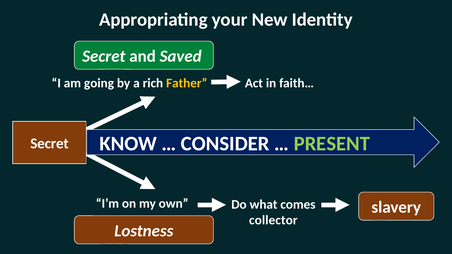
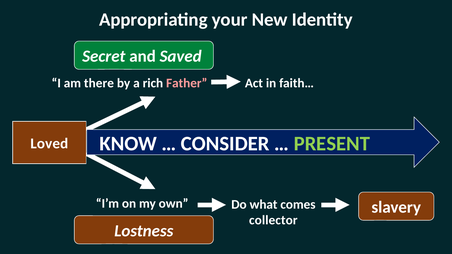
going: going -> there (99, 83)
Father colour: yellow -> pink (187, 83)
Secret: Secret -> Loved (49, 144)
